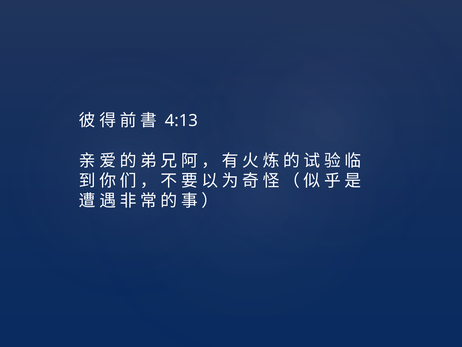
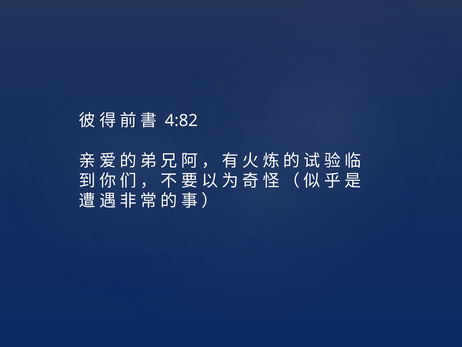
4:13: 4:13 -> 4:82 (181, 121)
